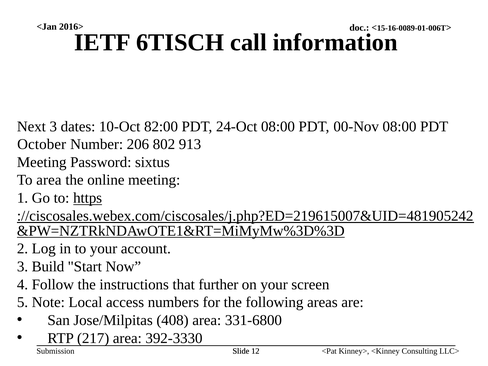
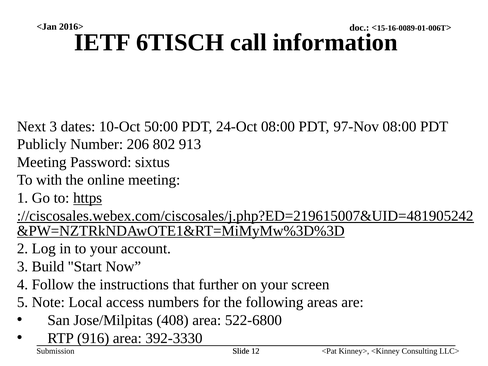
82:00: 82:00 -> 50:00 (161, 126)
00-Nov: 00-Nov -> 97-Nov (356, 126)
October: October -> Publicly (42, 144)
To area: area -> with (49, 180)
331-6800: 331-6800 -> 522-6800 (253, 320)
217: 217 -> 916 (93, 338)
